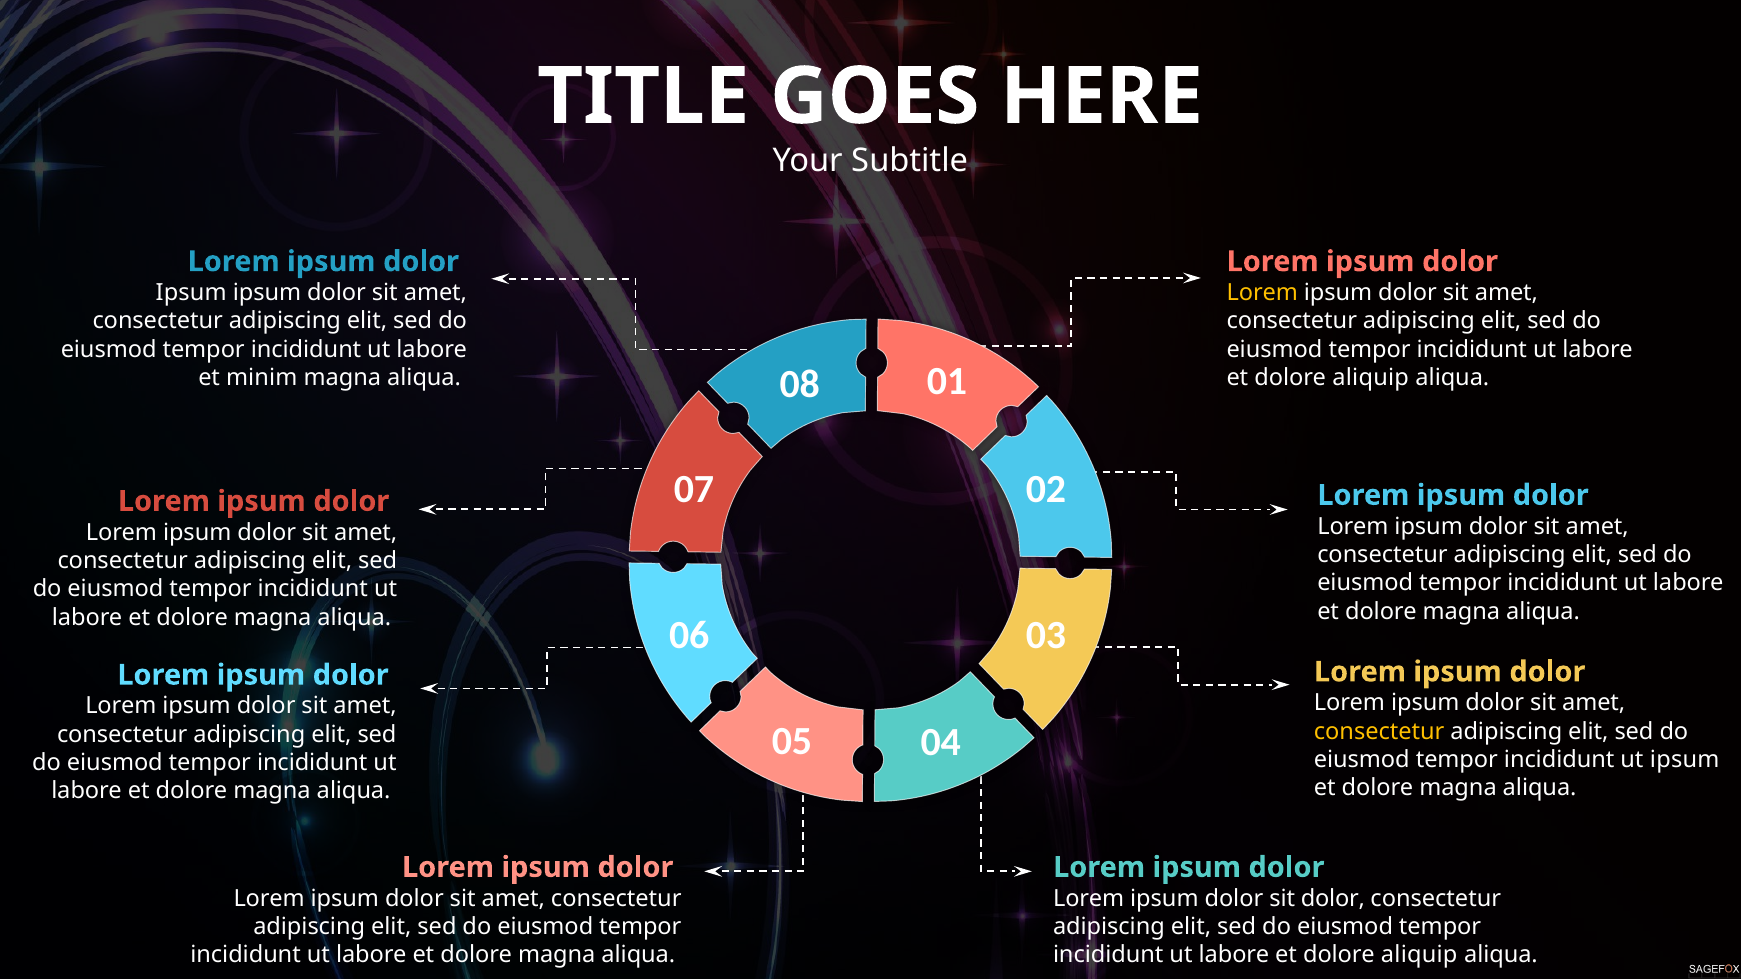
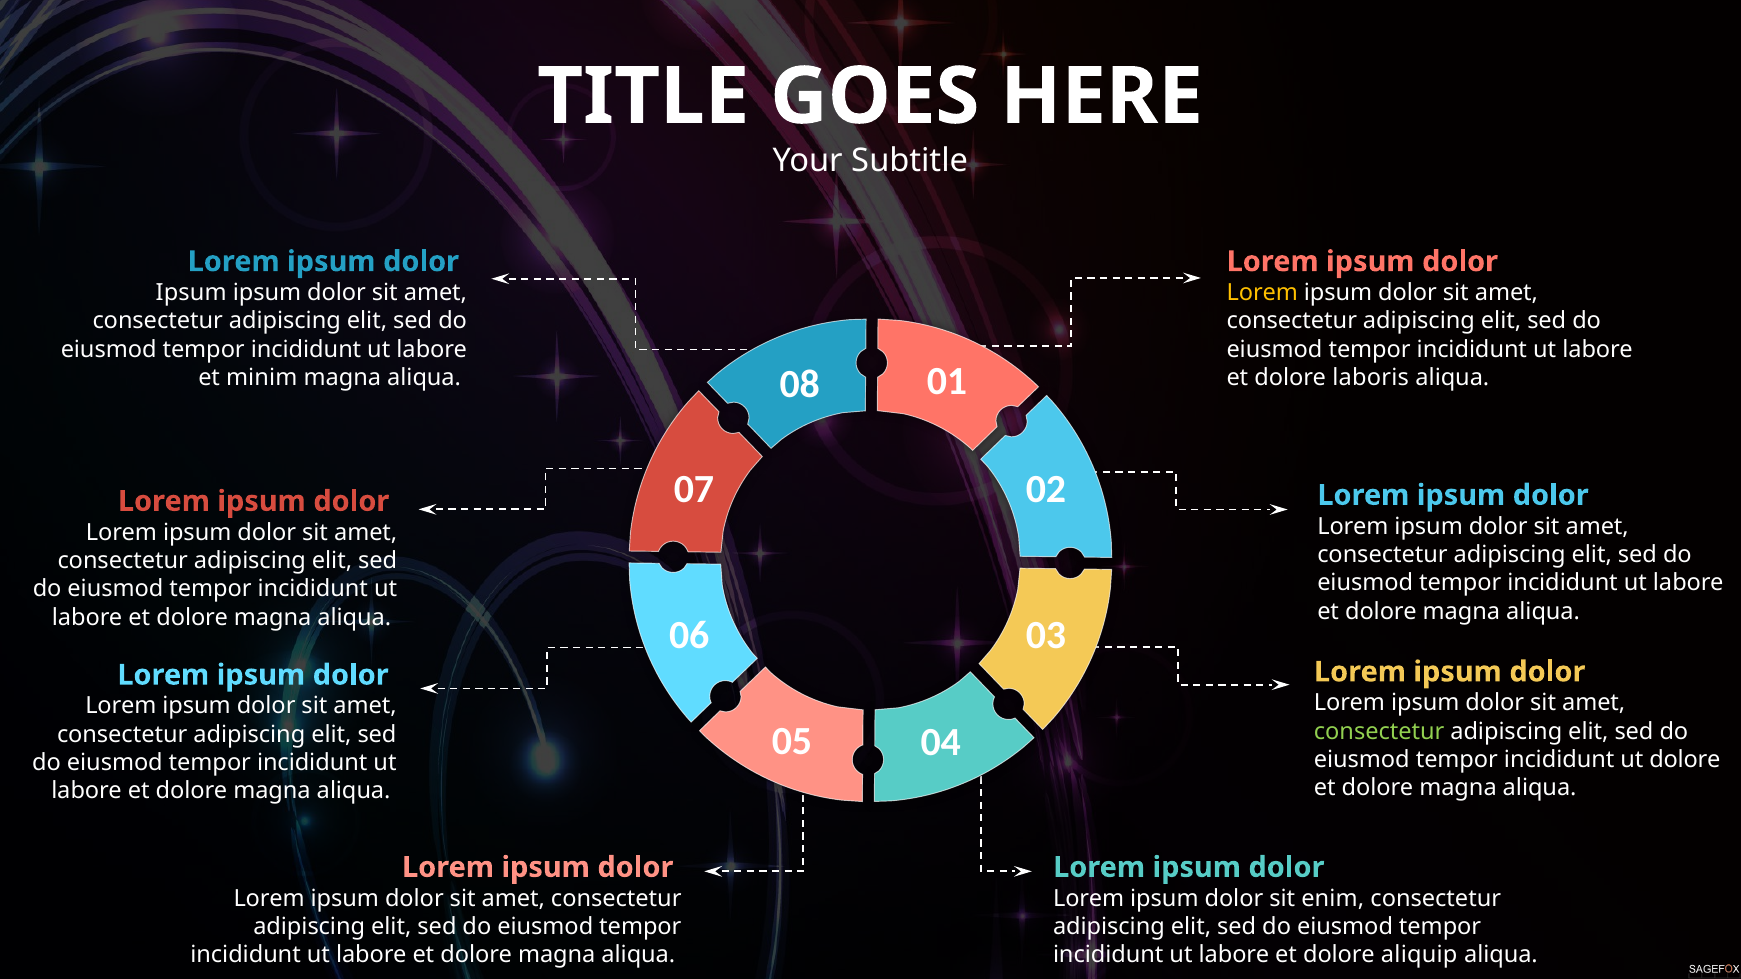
aliquip: aliquip -> laboris (1371, 378)
consectetur colour: yellow -> light green (1379, 732)
ut ipsum: ipsum -> dolore (1685, 760)
sit dolor: dolor -> enim (1333, 899)
